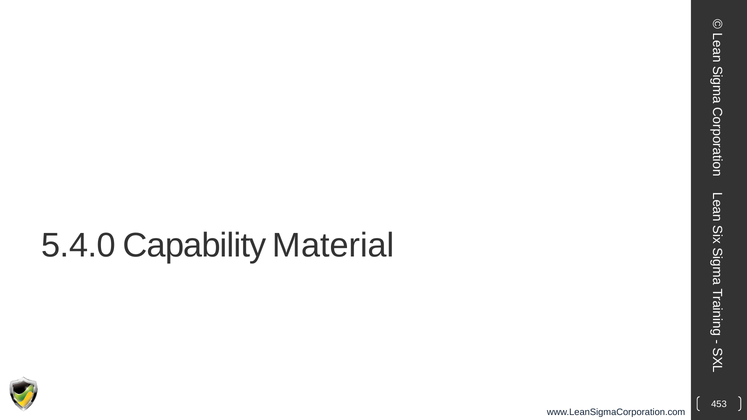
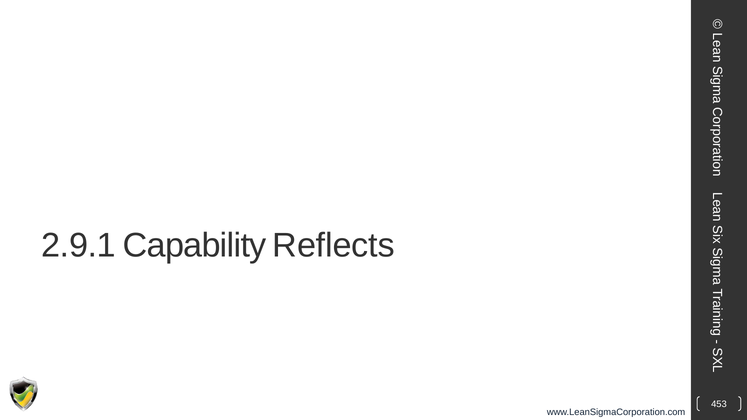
5.4.0: 5.4.0 -> 2.9.1 (79, 245)
Material: Material -> Reflects (334, 245)
